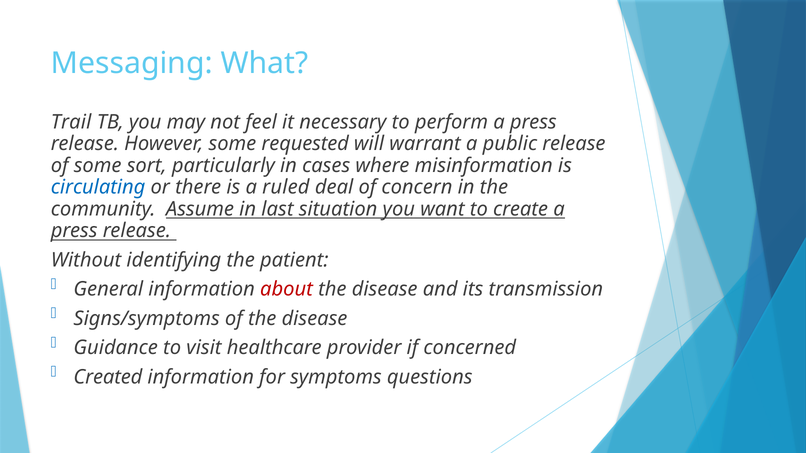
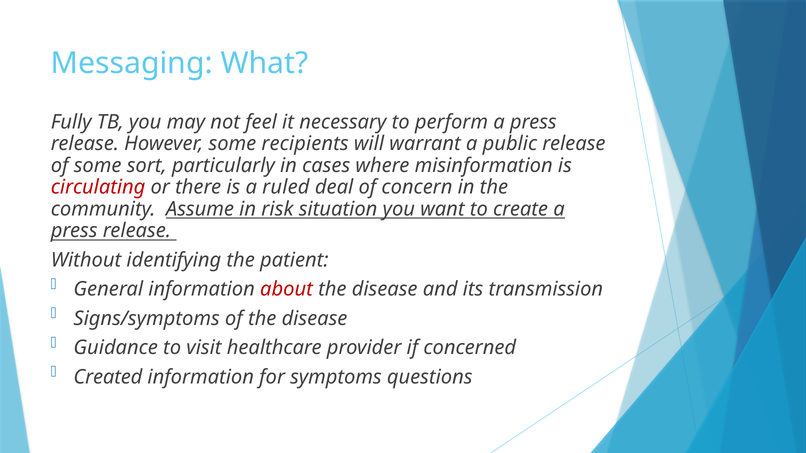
Trail: Trail -> Fully (71, 122)
requested: requested -> recipients (305, 144)
circulating colour: blue -> red (98, 187)
last: last -> risk (277, 209)
